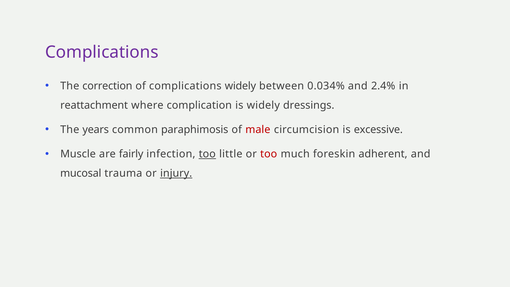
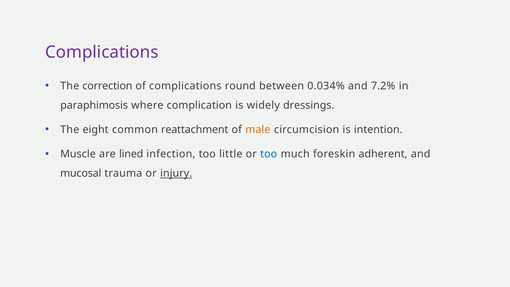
complications widely: widely -> round (240, 86)
2.4%: 2.4% -> 7.2% (383, 86)
reattachment: reattachment -> paraphimosis (94, 105)
years: years -> eight (96, 130)
paraphimosis: paraphimosis -> reattachment (195, 130)
male colour: red -> orange (258, 130)
excessive: excessive -> intention (378, 130)
fairly: fairly -> lined (131, 154)
too underline: present -> none (207, 154)
too colour: red -> blue (269, 154)
